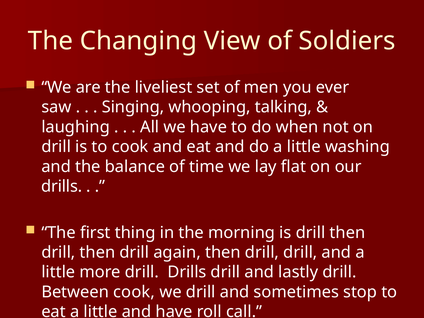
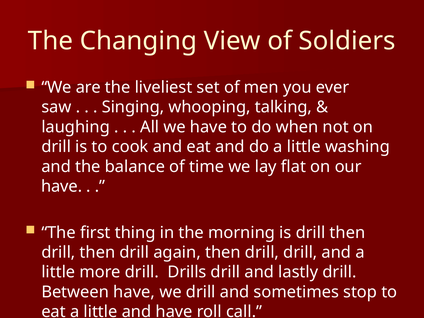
drills: drills -> have (62, 186)
Between cook: cook -> have (134, 292)
